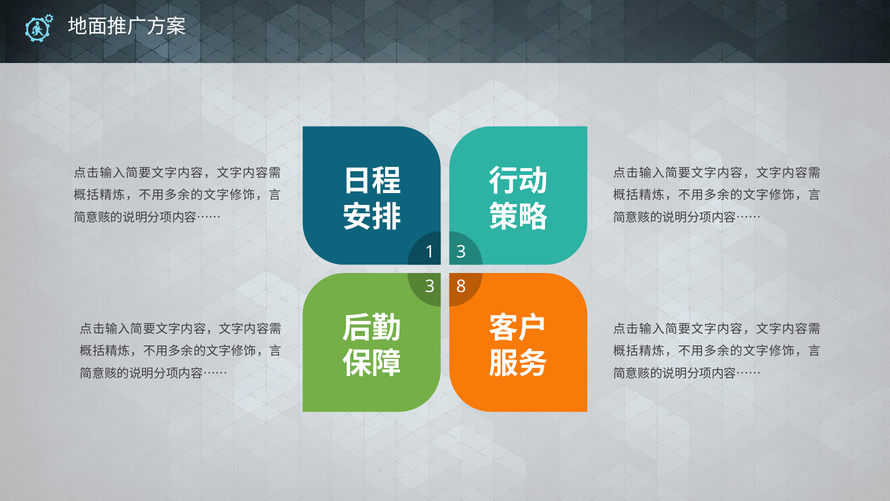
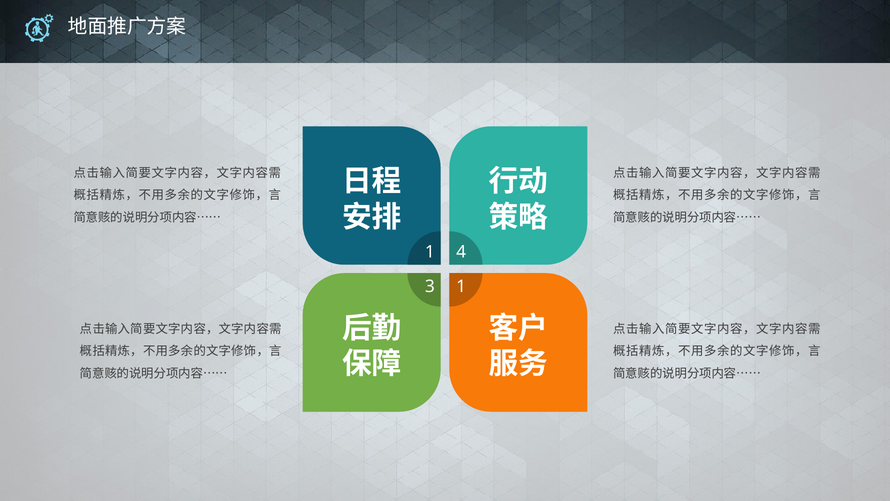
1 3: 3 -> 4 (461, 252)
3 8: 8 -> 1 (461, 286)
